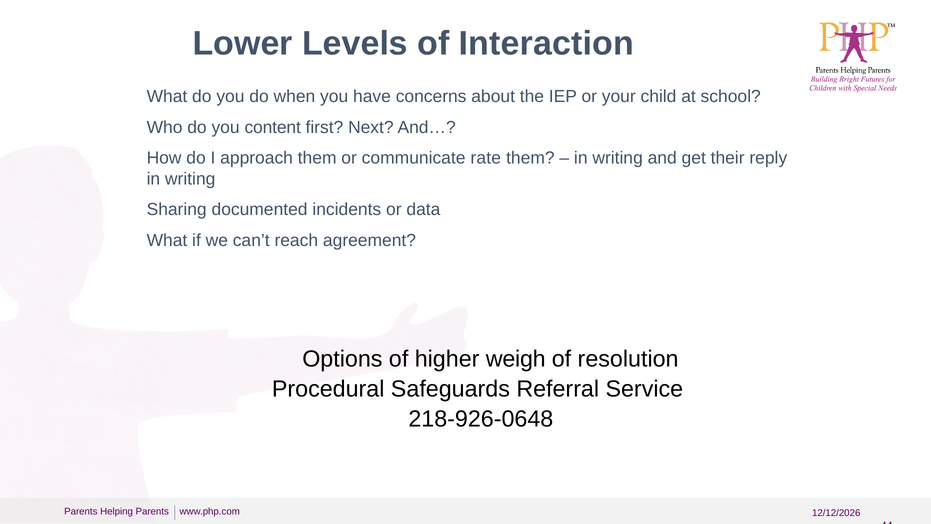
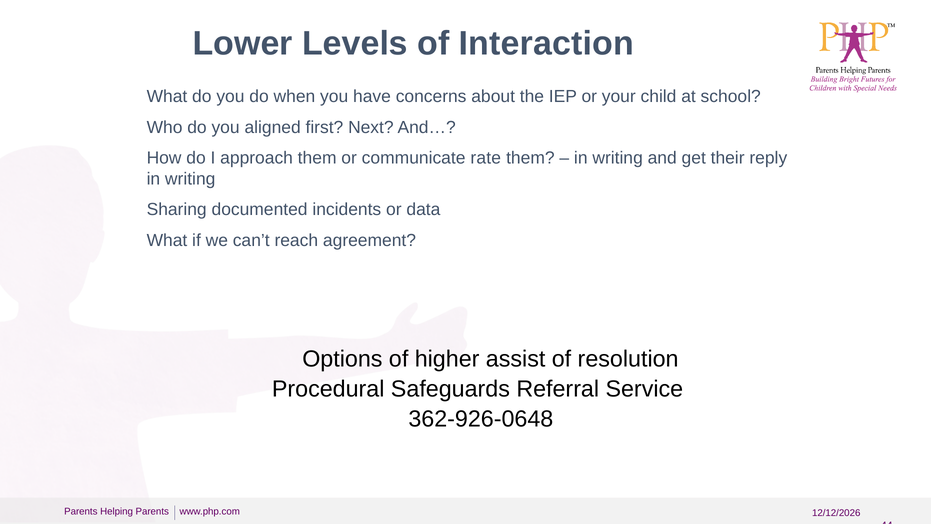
content: content -> aligned (273, 127)
weigh: weigh -> assist (516, 359)
218-926-0648: 218-926-0648 -> 362-926-0648 (481, 419)
